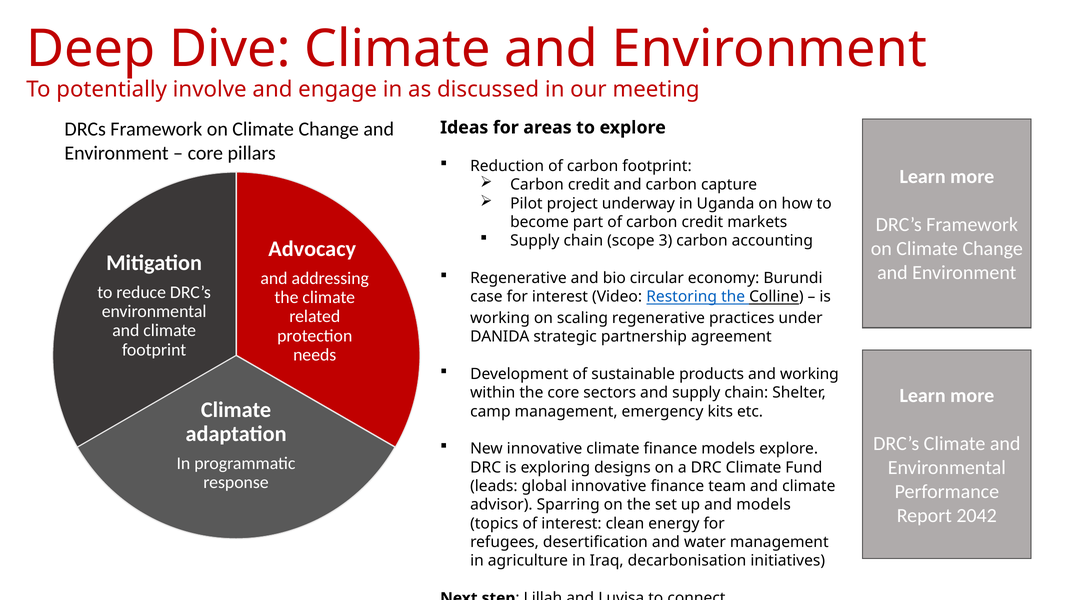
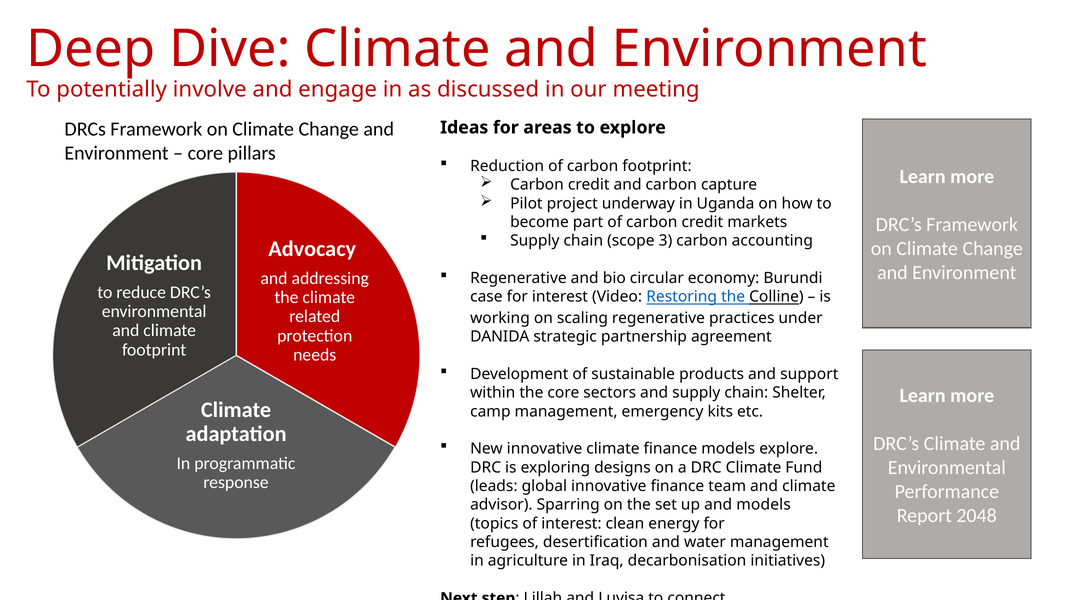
and working: working -> support (809, 374)
2042: 2042 -> 2048 (977, 516)
